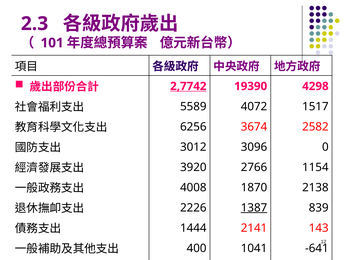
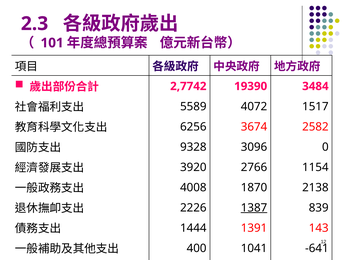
2,7742 underline: present -> none (188, 86)
4298: 4298 -> 3484 (315, 86)
3012: 3012 -> 9328 (193, 147)
2141: 2141 -> 1391 (254, 228)
